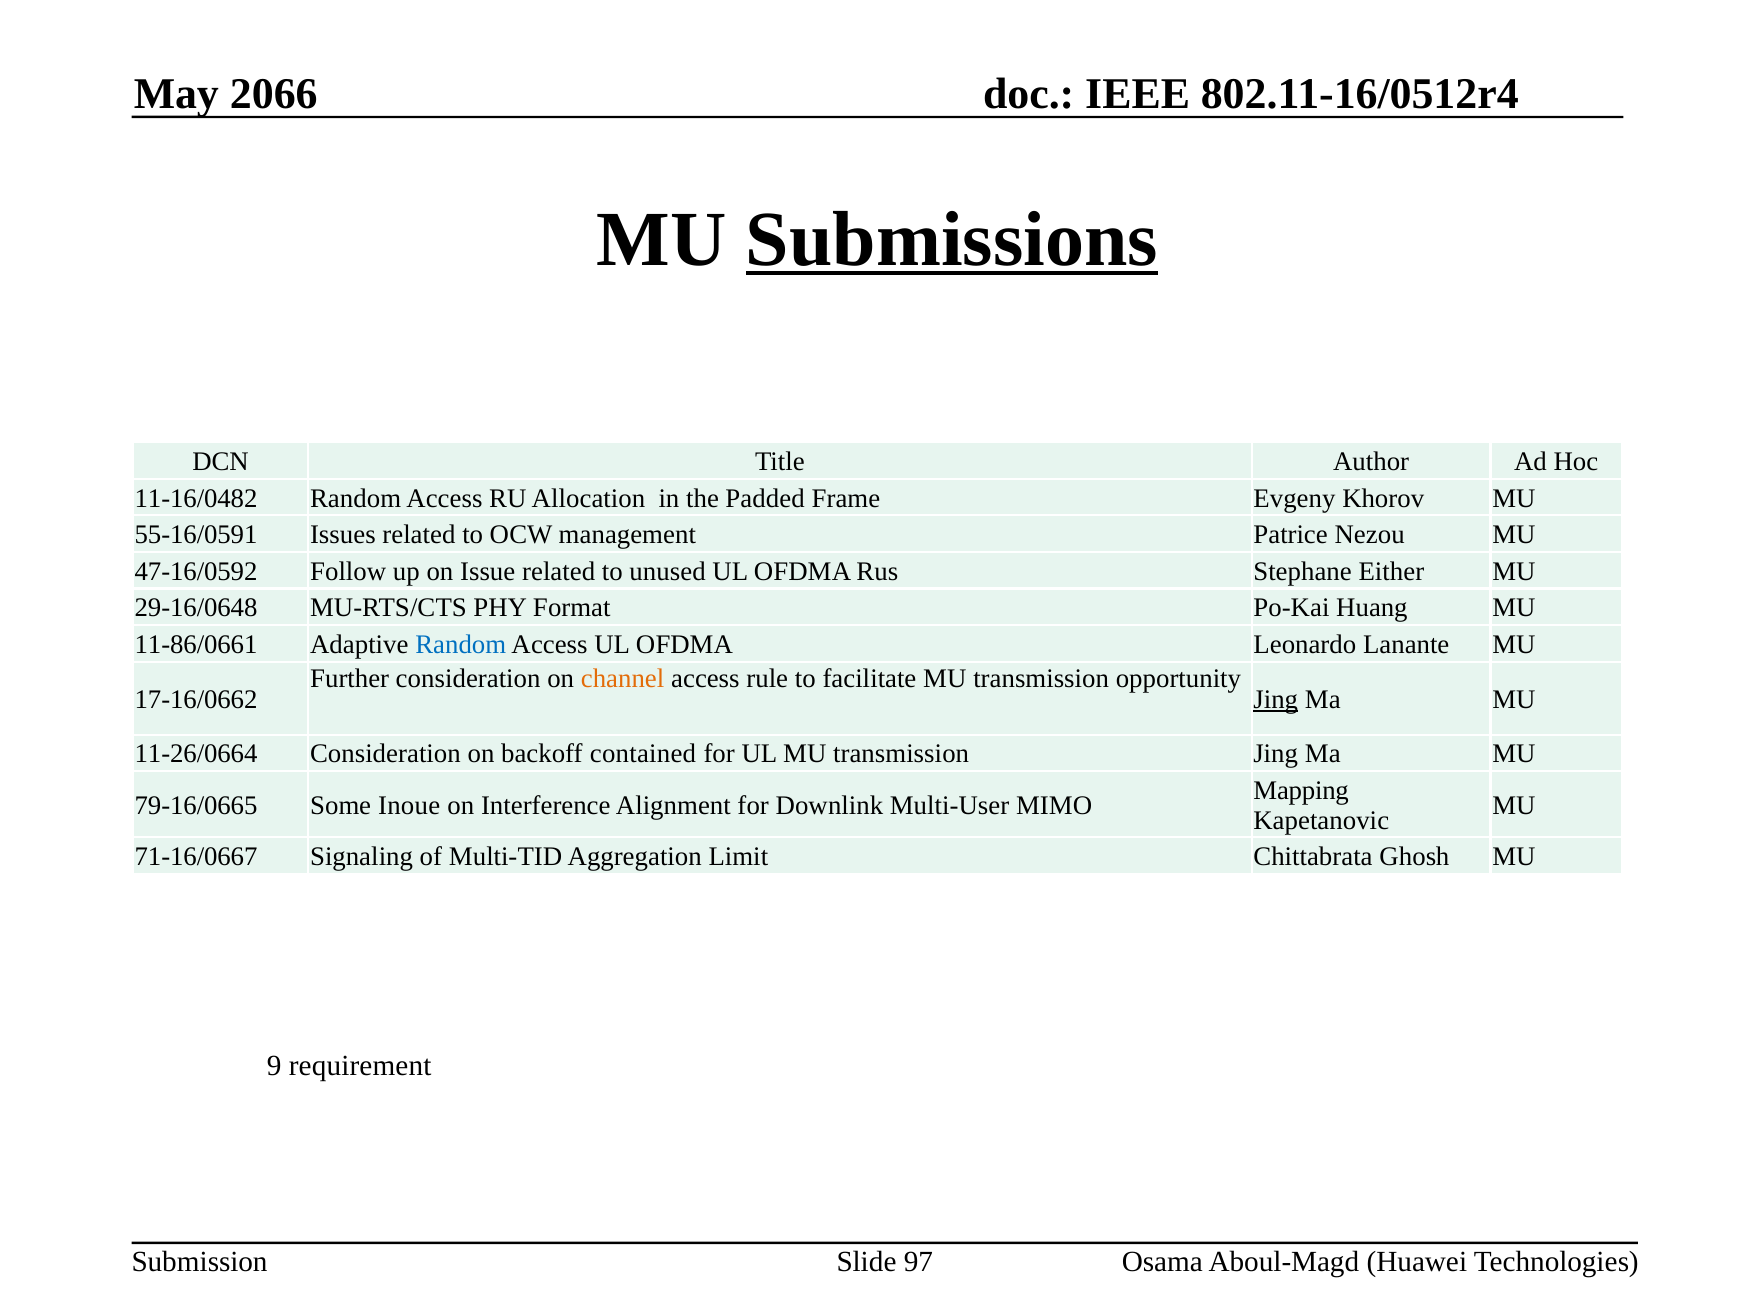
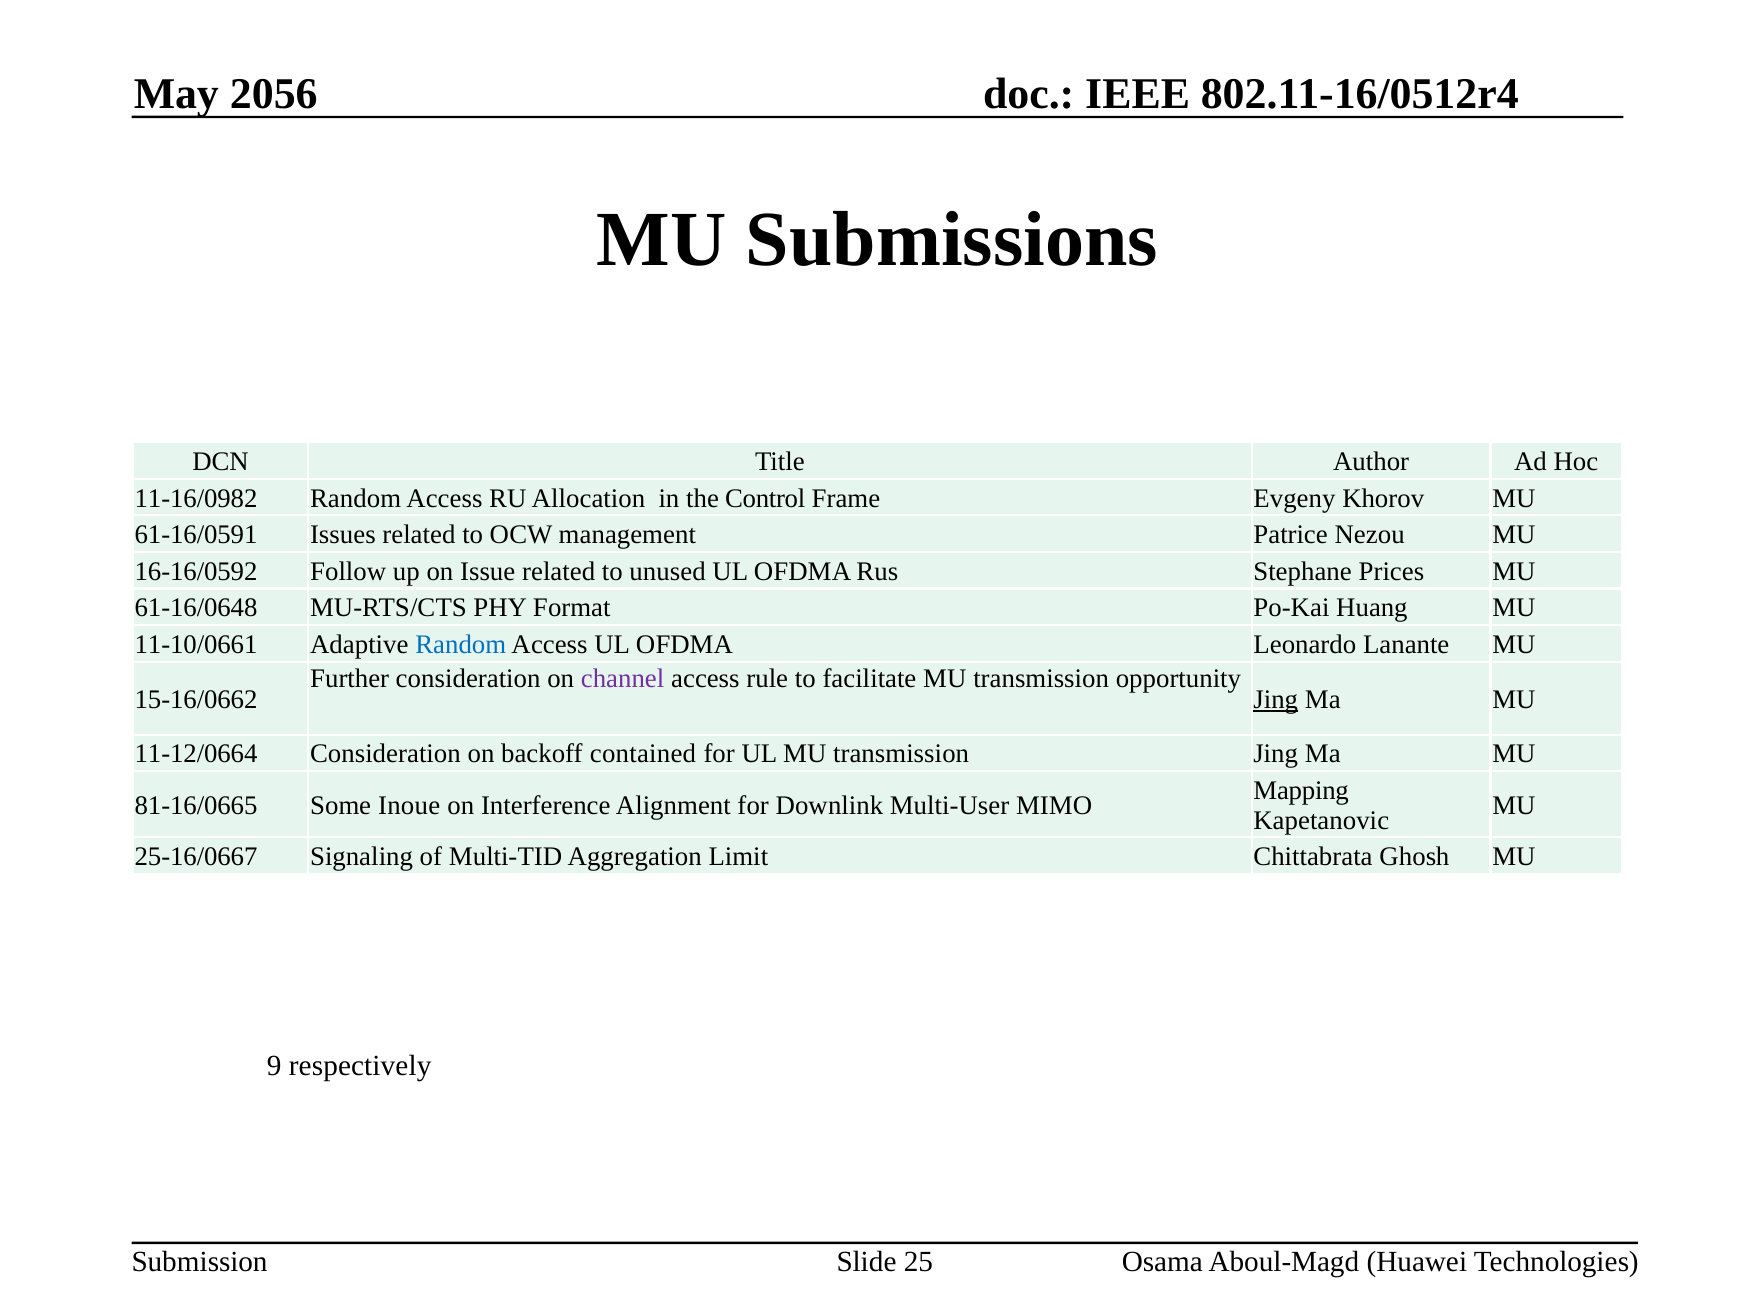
2066: 2066 -> 2056 (274, 94)
Submissions underline: present -> none (952, 239)
11-16/0482: 11-16/0482 -> 11-16/0982 (196, 498)
Padded: Padded -> Control (765, 498)
55-16/0591: 55-16/0591 -> 61-16/0591 (196, 535)
47-16/0592: 47-16/0592 -> 16-16/0592 (196, 571)
Either: Either -> Prices (1391, 571)
29-16/0648: 29-16/0648 -> 61-16/0648 (196, 608)
11-86/0661: 11-86/0661 -> 11-10/0661 (196, 645)
channel colour: orange -> purple (623, 679)
17-16/0662: 17-16/0662 -> 15-16/0662 (196, 699)
11-26/0664: 11-26/0664 -> 11-12/0664 (196, 754)
79-16/0665: 79-16/0665 -> 81-16/0665 (196, 806)
71-16/0667: 71-16/0667 -> 25-16/0667 (196, 857)
requirement: requirement -> respectively (360, 1067)
97: 97 -> 25 (918, 1262)
